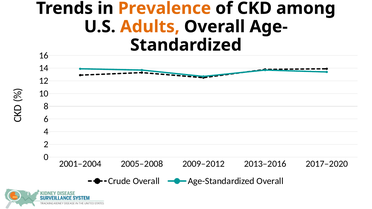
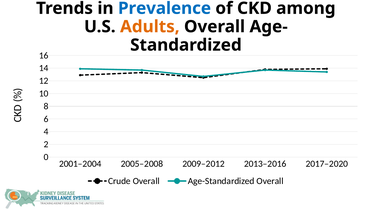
Prevalence colour: orange -> blue (165, 8)
